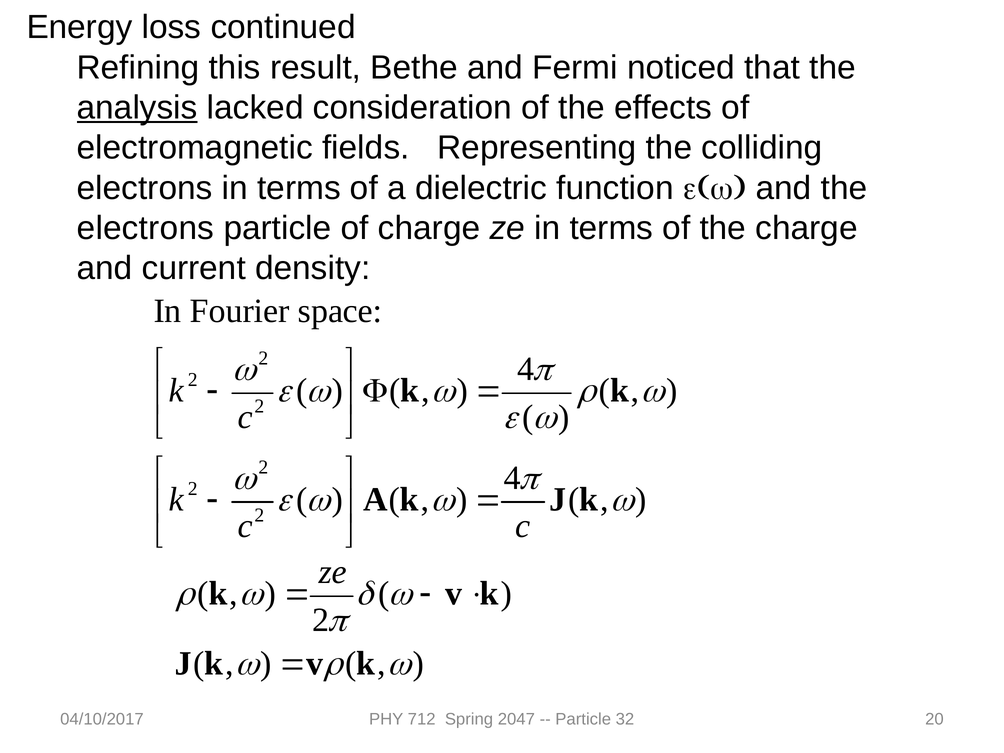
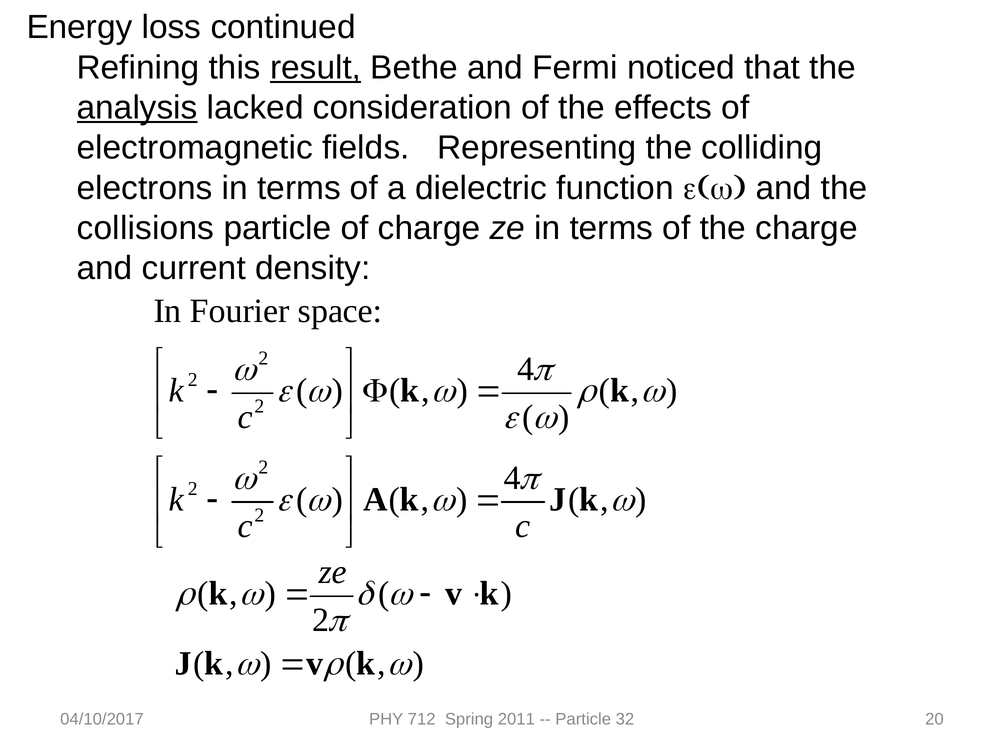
result underline: none -> present (316, 67)
electrons: electrons -> collisions (145, 228)
2047: 2047 -> 2011 (516, 719)
